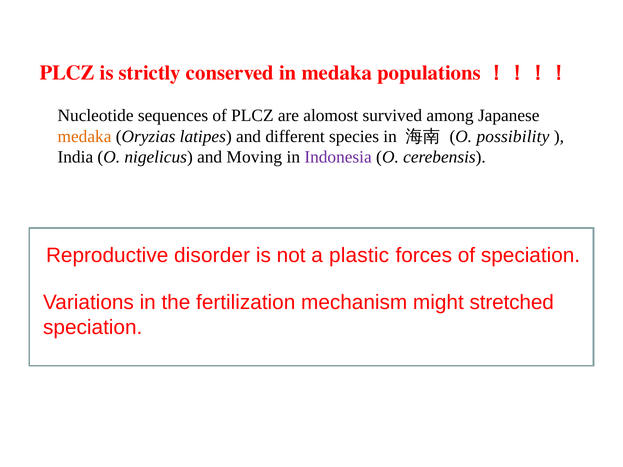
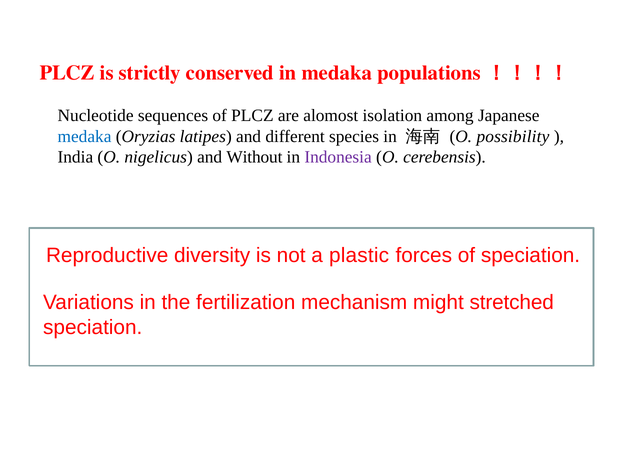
survived: survived -> isolation (392, 116)
medaka colour: orange -> blue (85, 136)
Moving: Moving -> Without (254, 157)
disorder: disorder -> diversity (212, 255)
